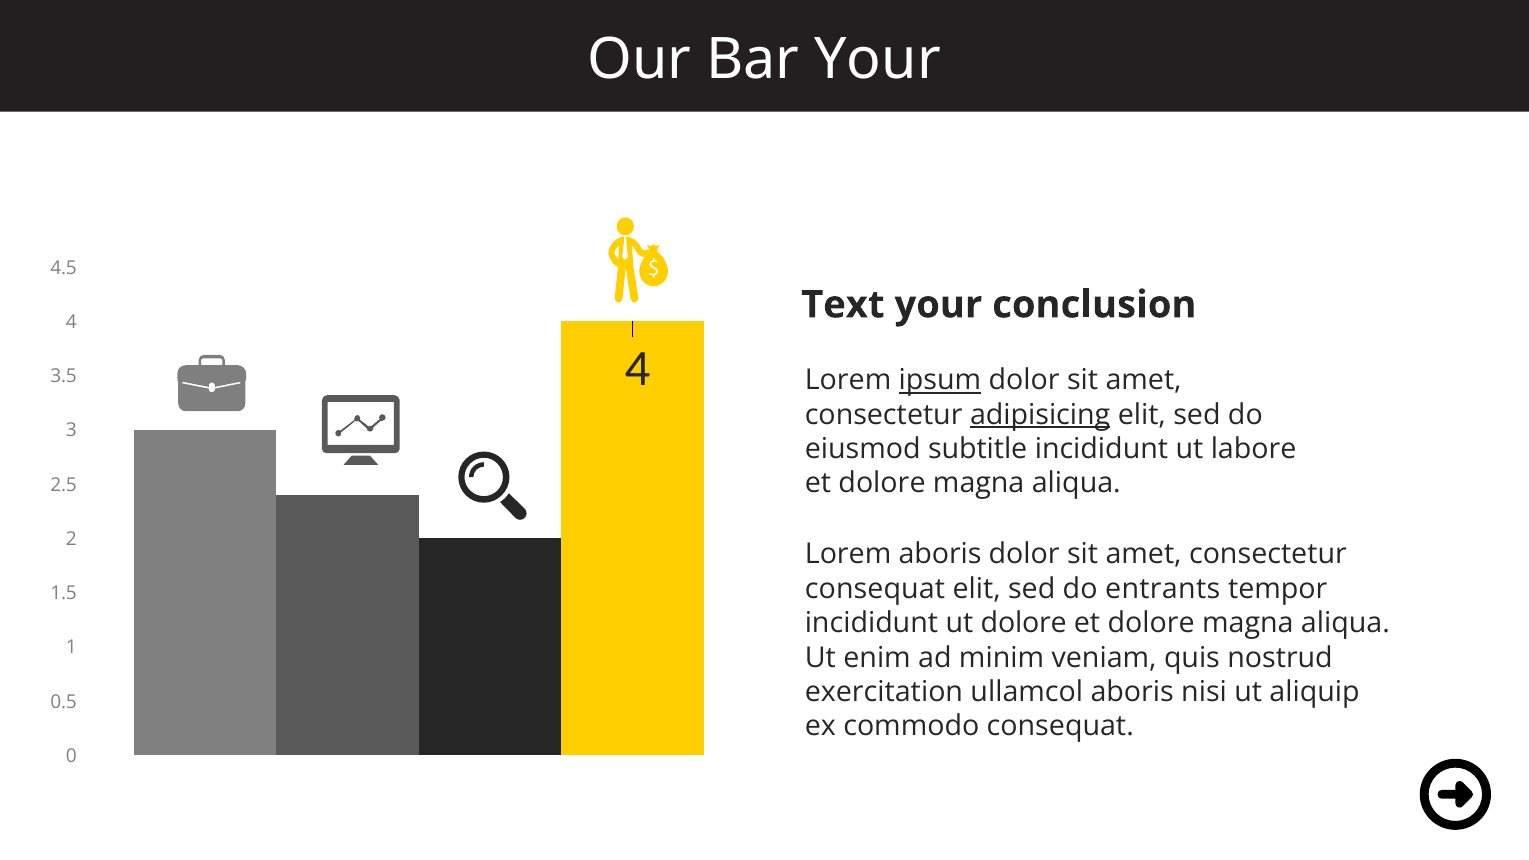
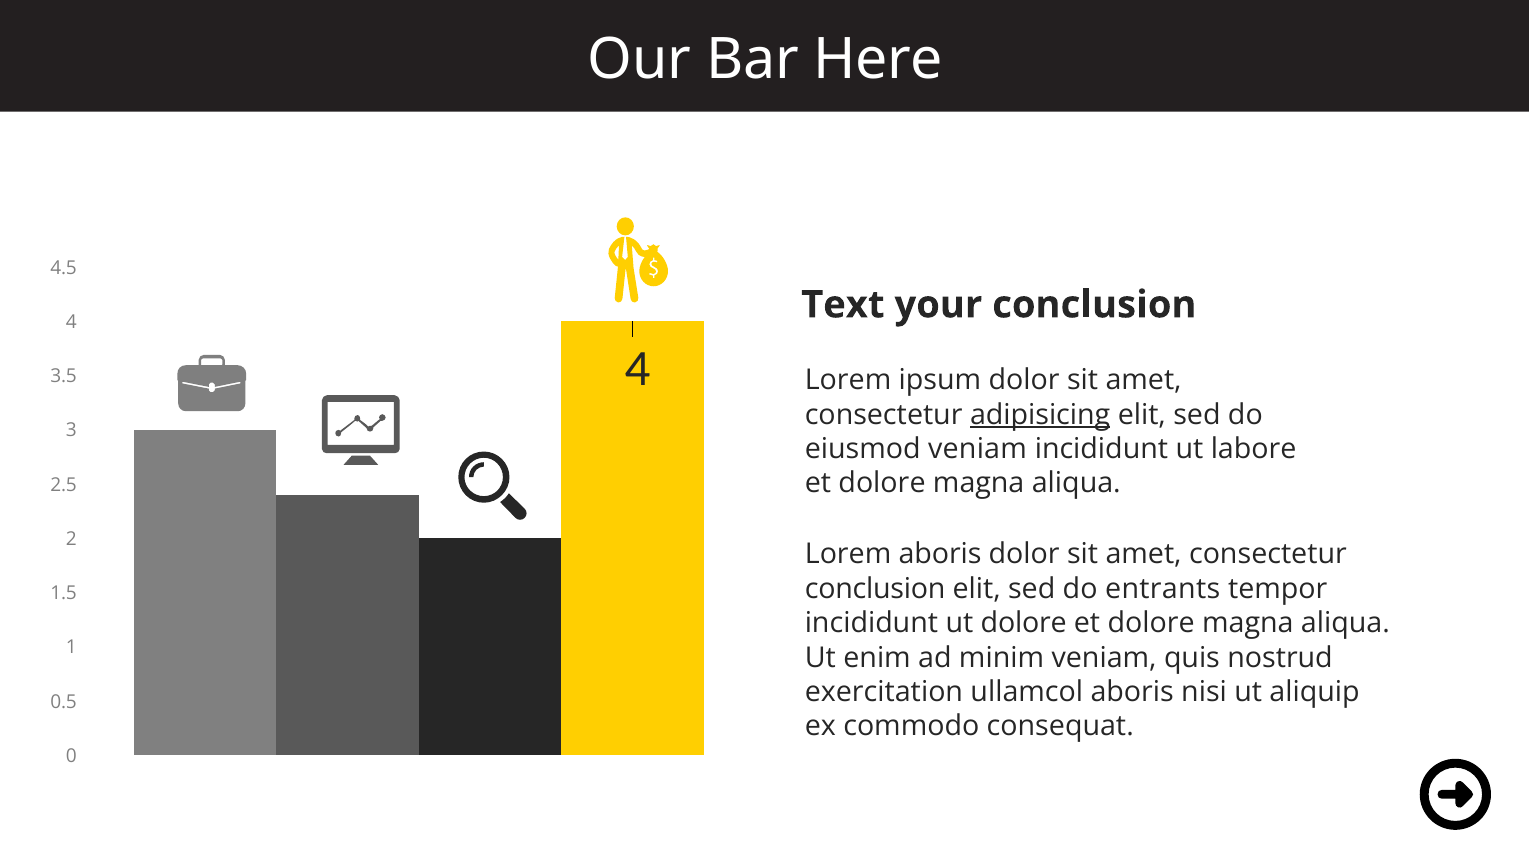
Bar Your: Your -> Here (878, 59)
ipsum underline: present -> none (940, 380)
eiusmod subtitle: subtitle -> veniam (977, 449)
consequat: consequat -> conclusion (875, 589)
